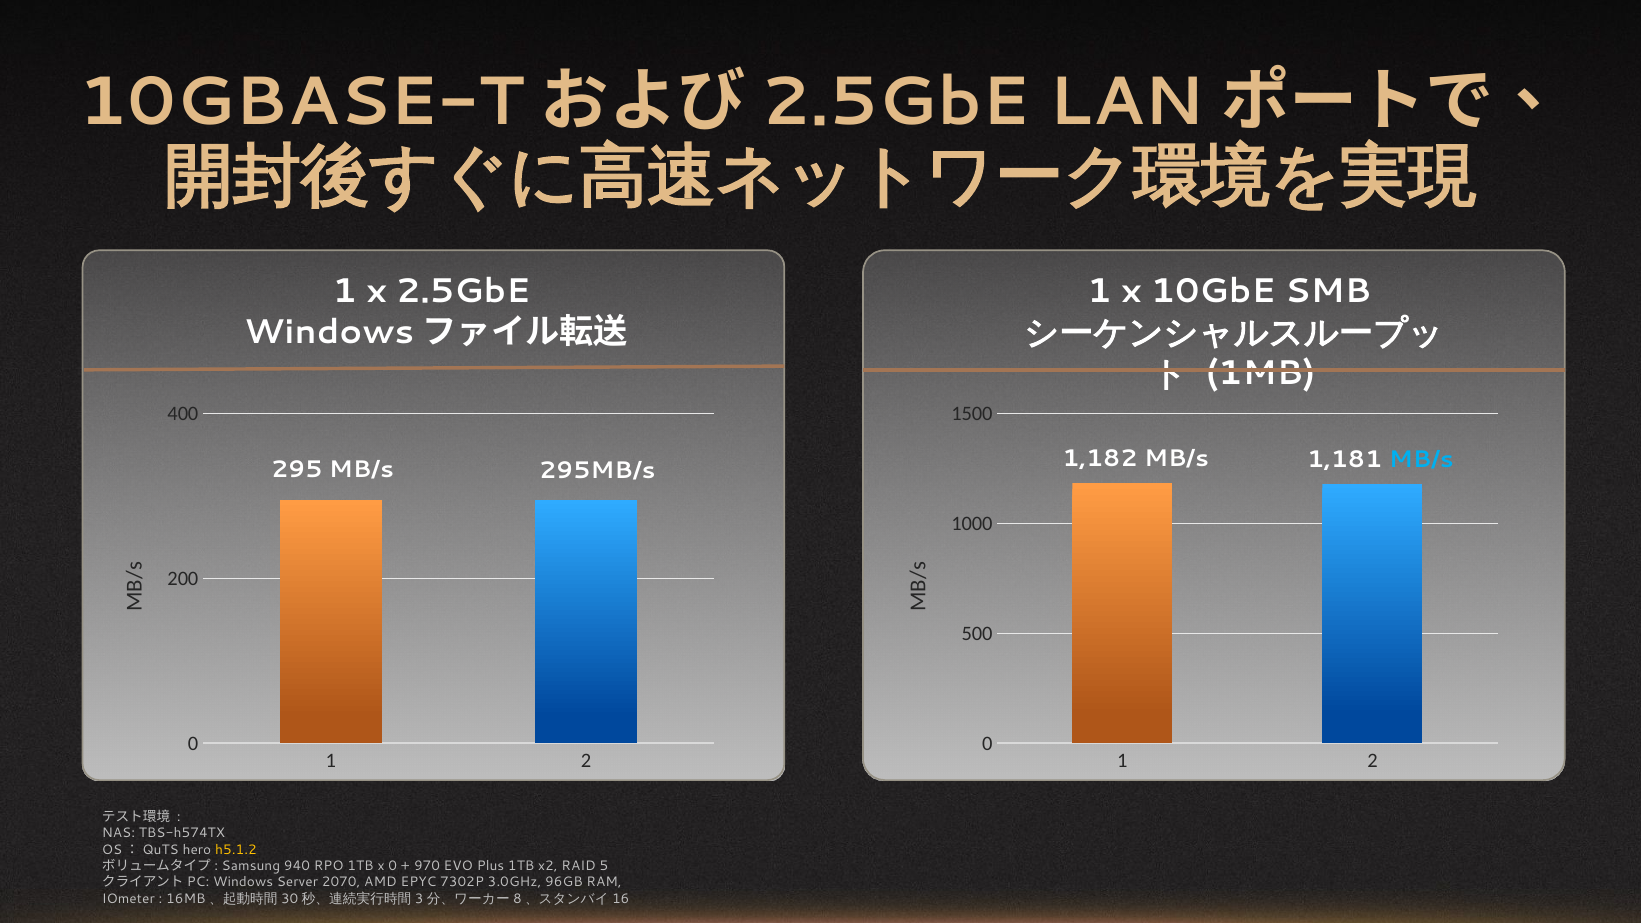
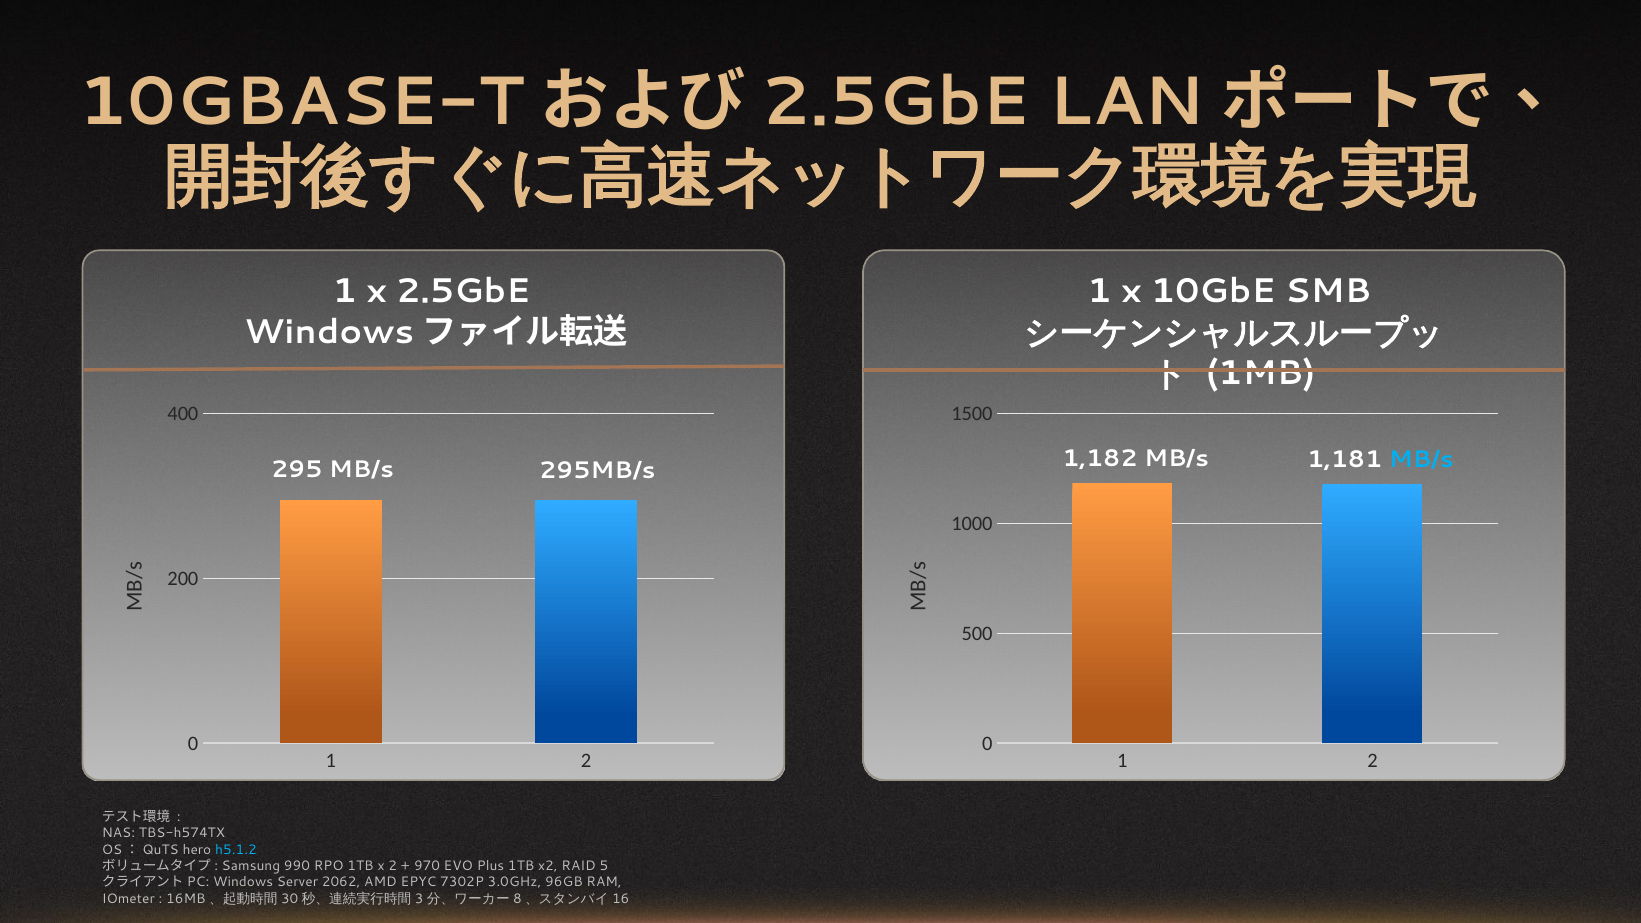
h5.1.2 colour: yellow -> light blue (236, 850)
940: 940 -> 990 (297, 866)
x 0: 0 -> 2 (393, 866)
2070: 2070 -> 2062 (341, 882)
